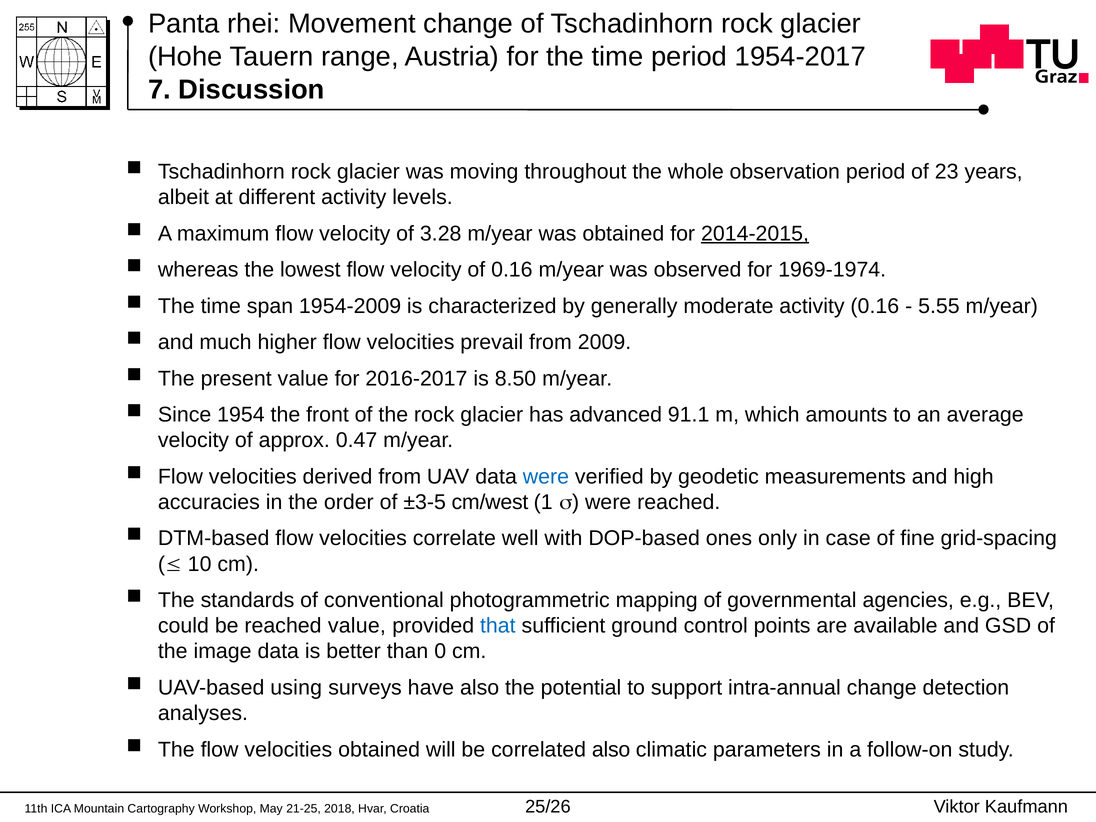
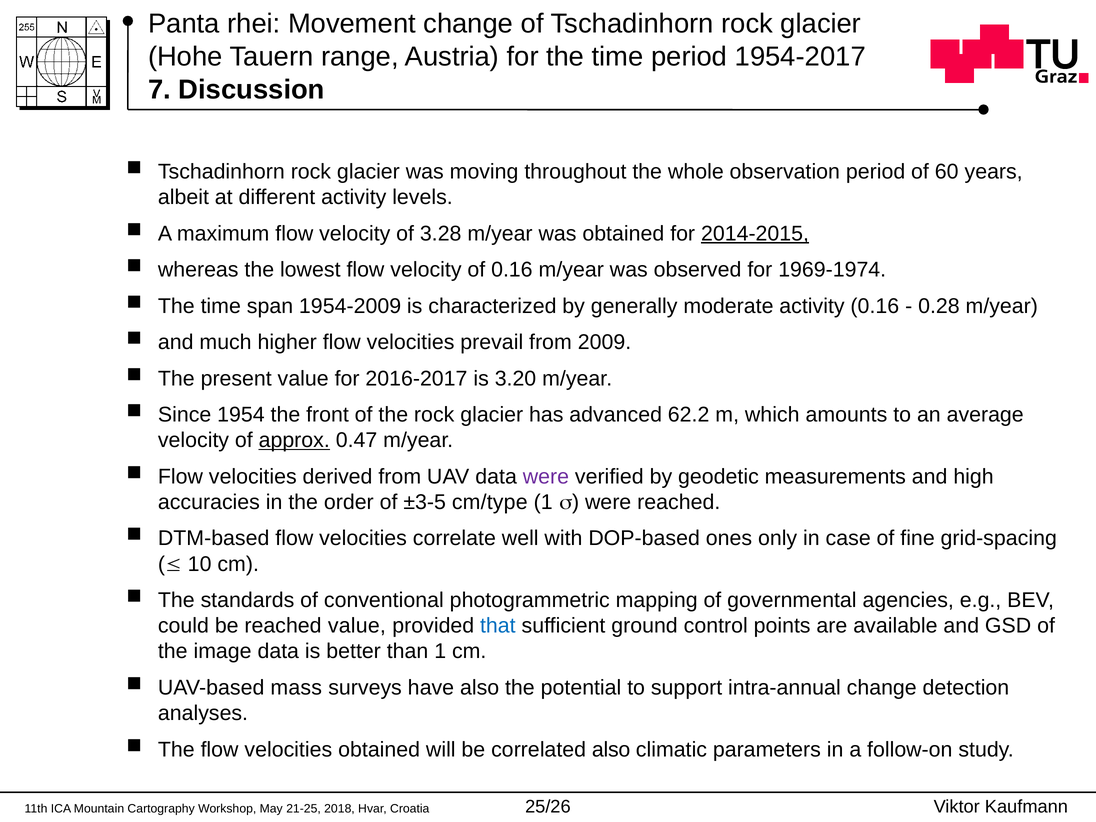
23: 23 -> 60 (947, 172)
5.55: 5.55 -> 0.28 (939, 306)
8.50: 8.50 -> 3.20 (515, 379)
91.1: 91.1 -> 62.2 (689, 415)
approx underline: none -> present (294, 440)
were colour: blue -> purple (546, 477)
cm/west: cm/west -> cm/type (490, 502)
than 0: 0 -> 1 (440, 651)
using: using -> mass (296, 688)
